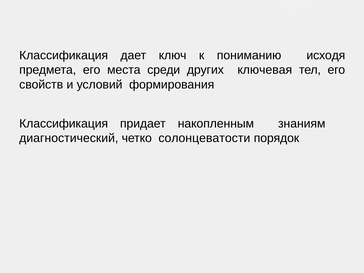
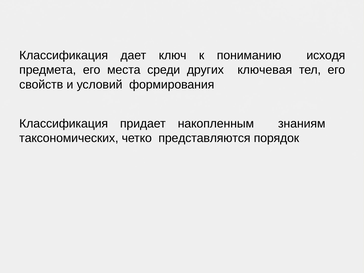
диагностический: диагностический -> таксономических (69, 138)
солонцеватости: солонцеватости -> представляются (204, 138)
